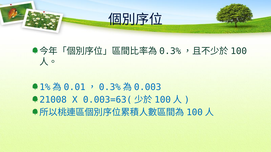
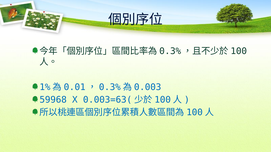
21008: 21008 -> 59968 (53, 100)
